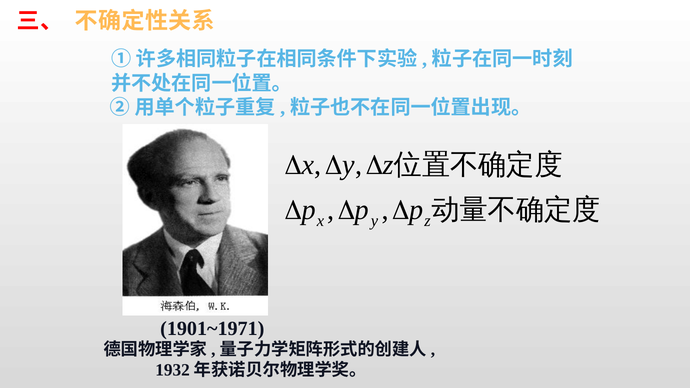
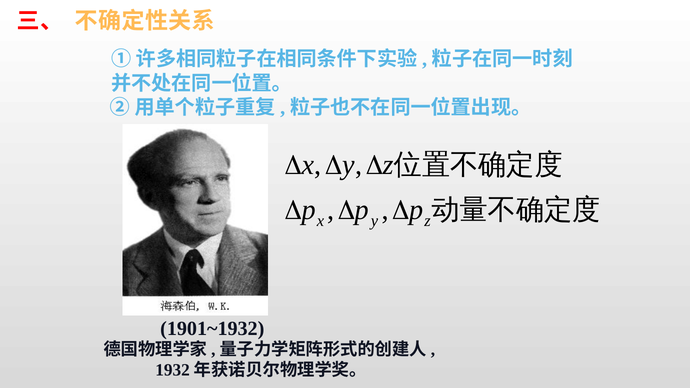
1901~1971: 1901~1971 -> 1901~1932 (212, 329)
